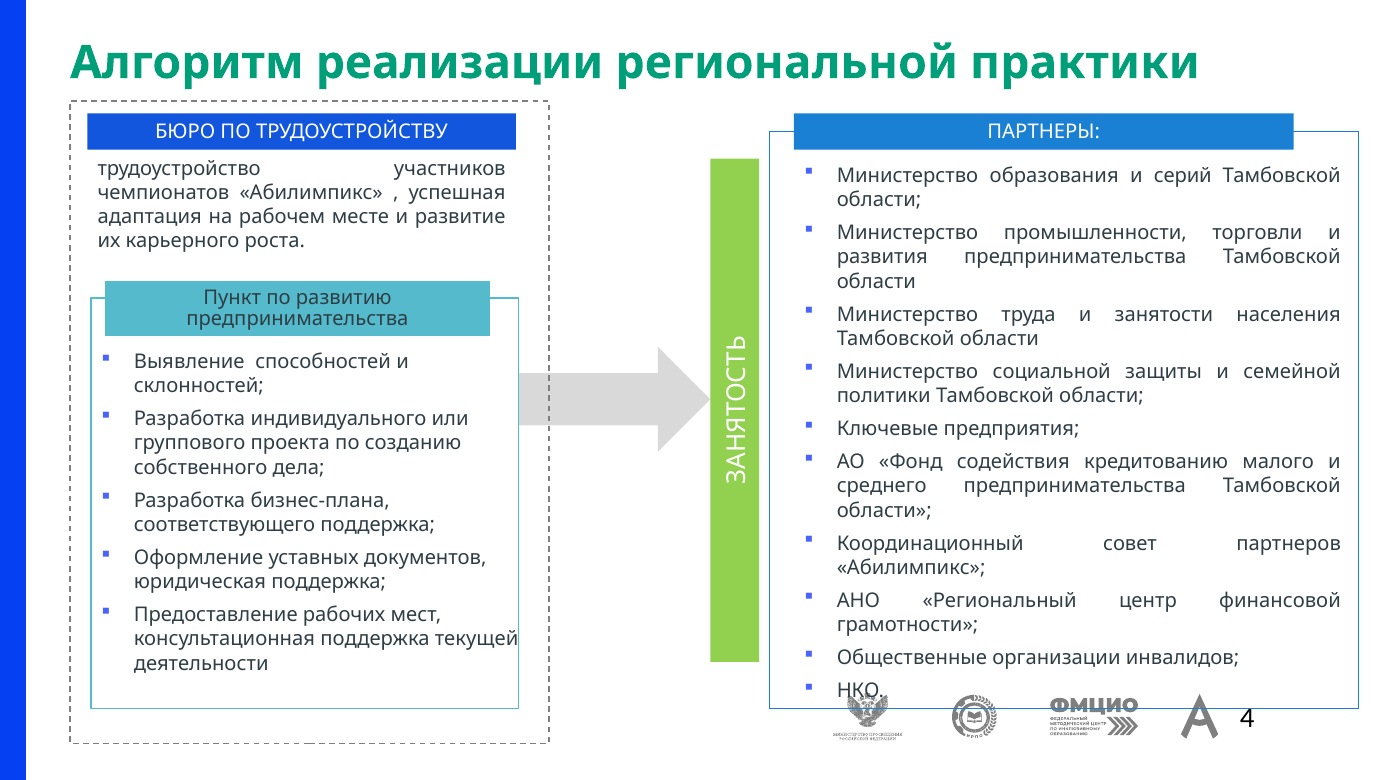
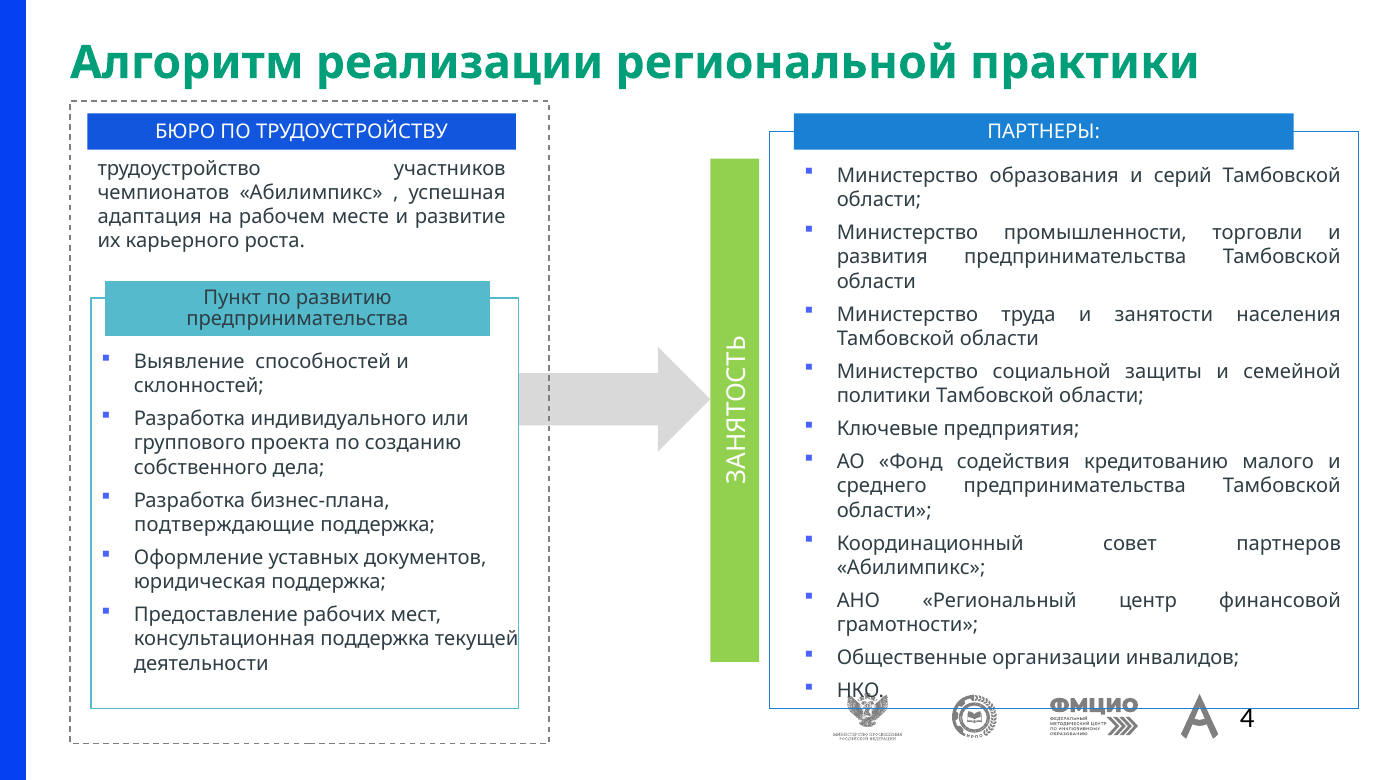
соответствующего: соответствующего -> подтверждающие (224, 525)
